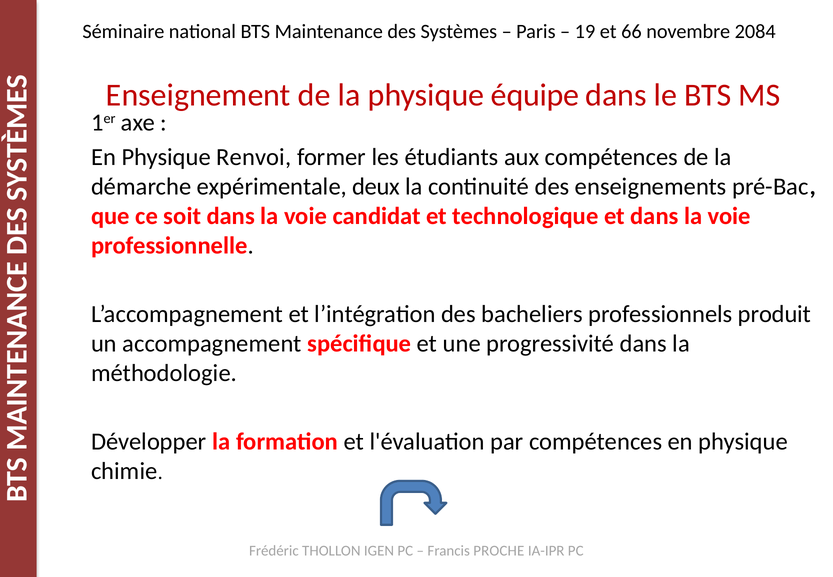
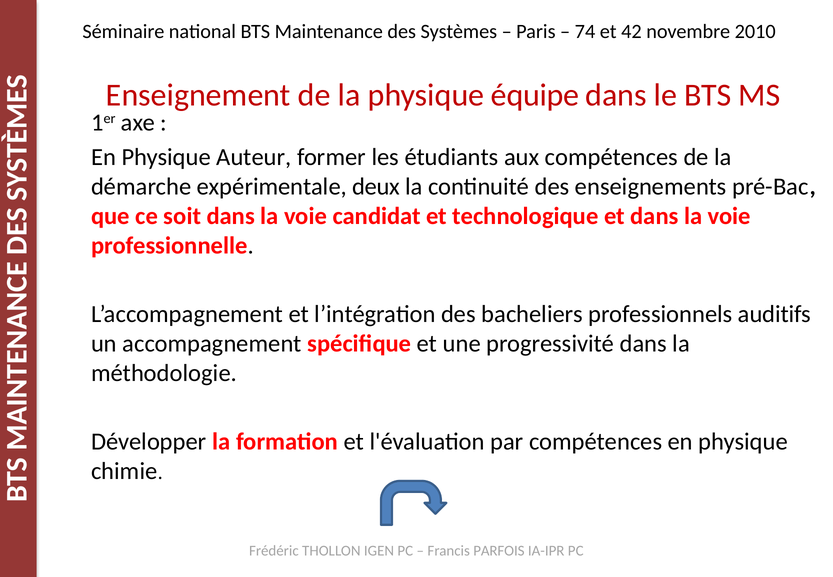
19: 19 -> 74 (585, 32)
66: 66 -> 42 (631, 32)
2084: 2084 -> 2010 (755, 32)
Renvoi: Renvoi -> Auteur (254, 157)
produit: produit -> auditifs (775, 314)
PROCHE: PROCHE -> PARFOIS (499, 550)
